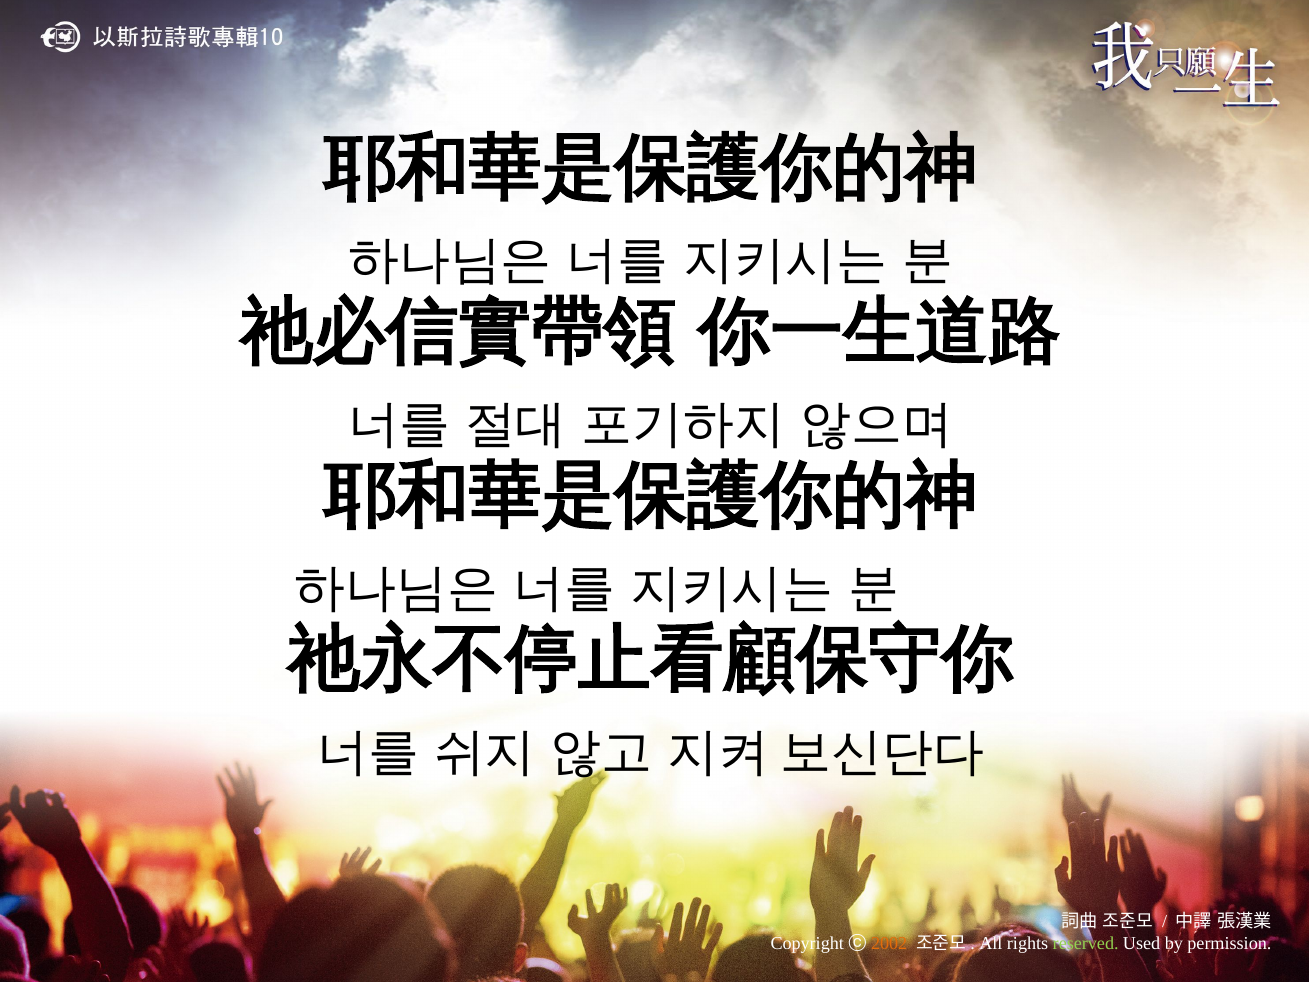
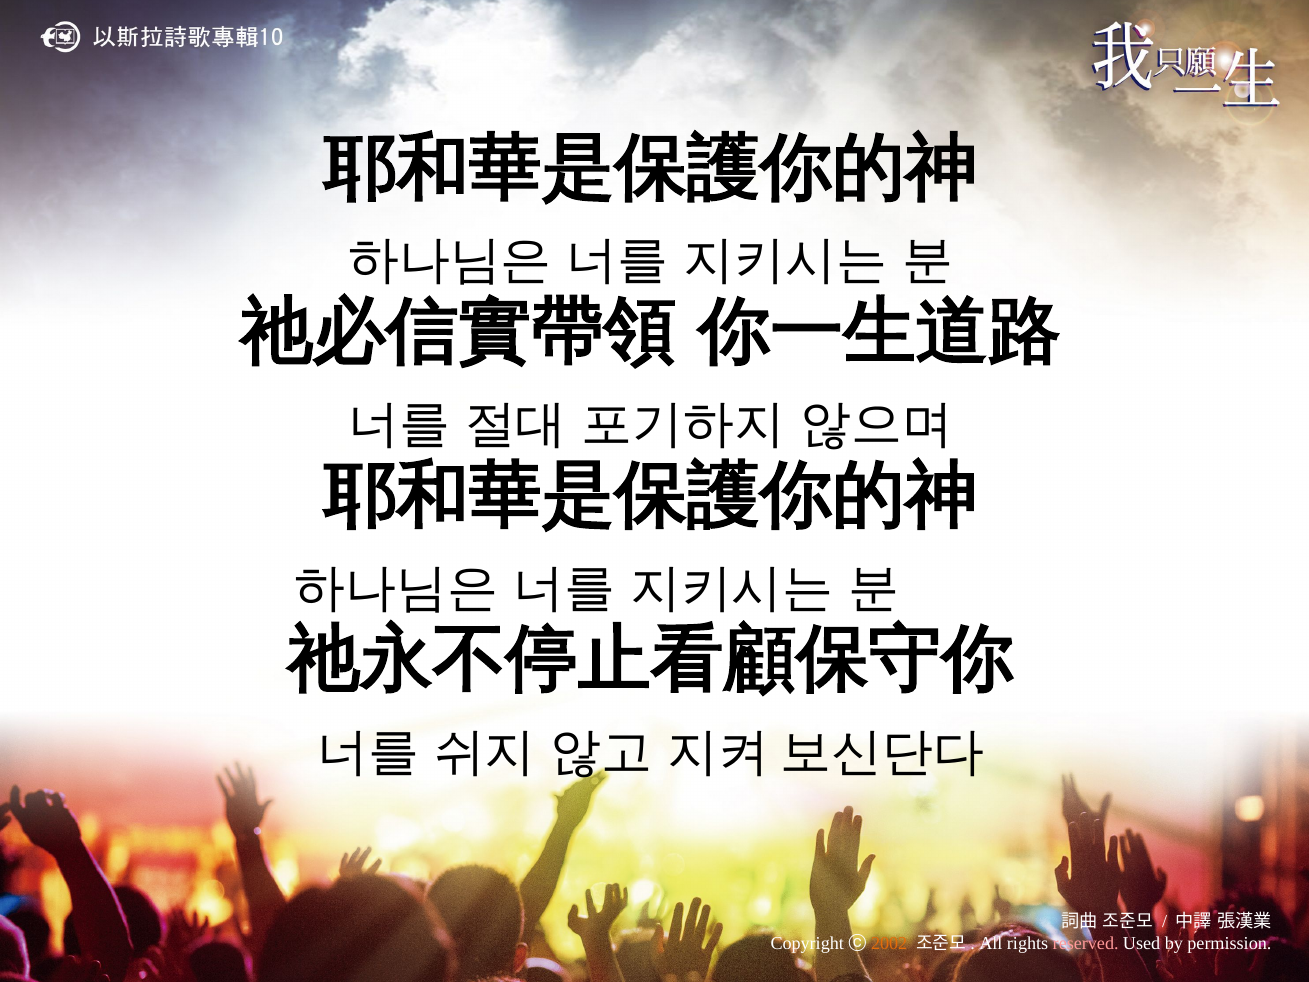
reserved colour: light green -> pink (1086, 943)
